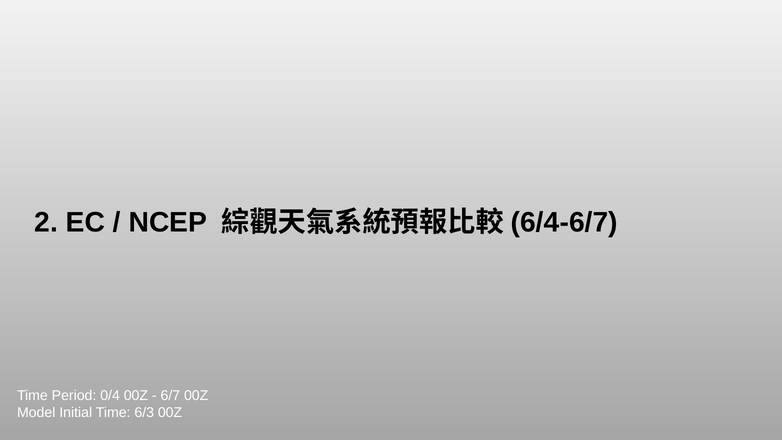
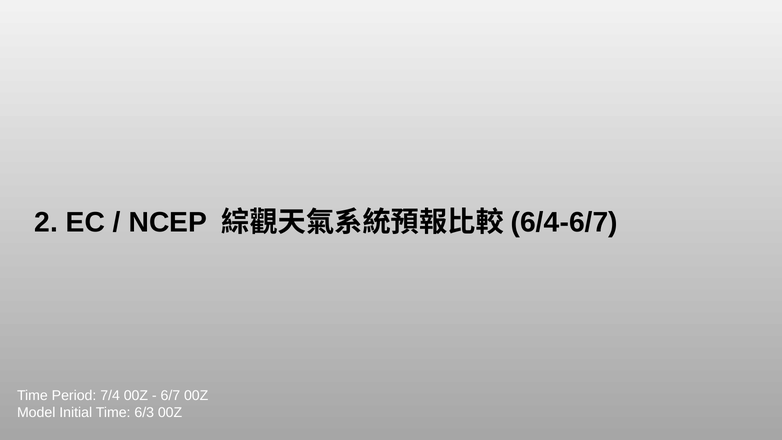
0/4: 0/4 -> 7/4 (110, 396)
